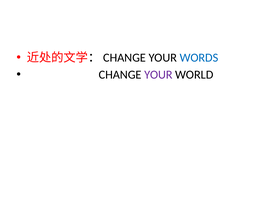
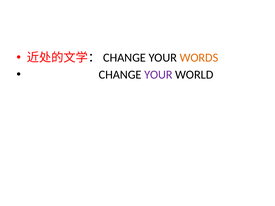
WORDS colour: blue -> orange (199, 58)
